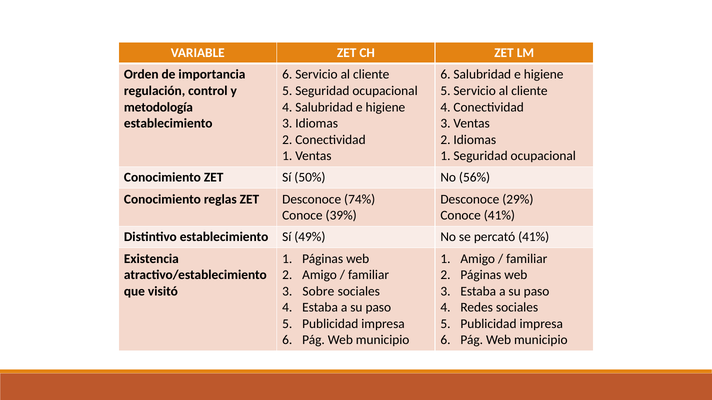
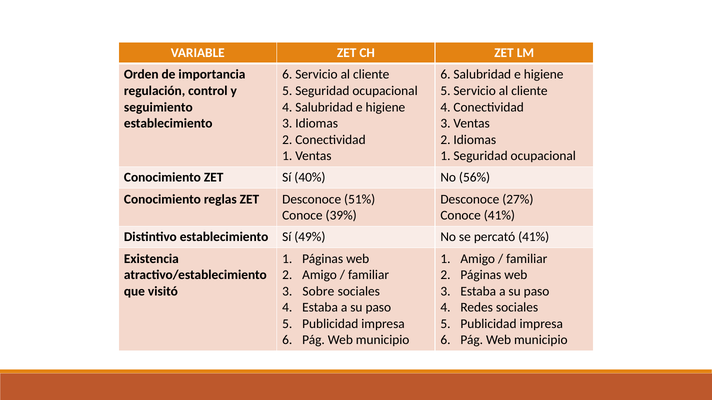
metodología: metodología -> seguimiento (158, 107)
50%: 50% -> 40% (310, 178)
74%: 74% -> 51% (360, 199)
29%: 29% -> 27% (518, 199)
